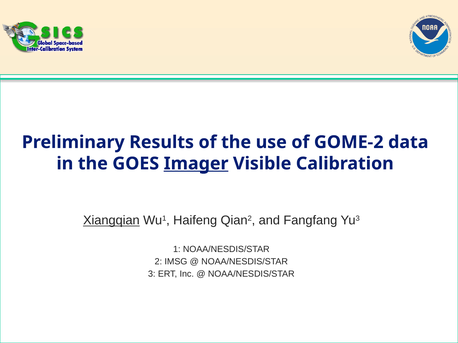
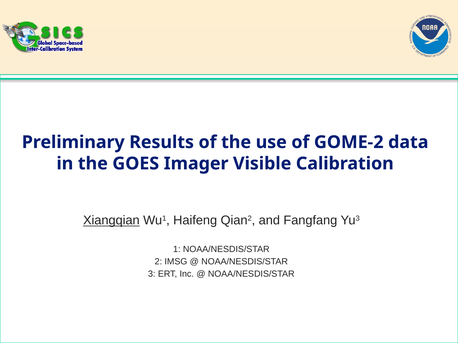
Imager underline: present -> none (196, 164)
